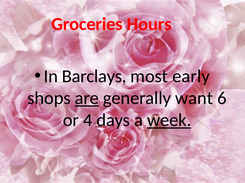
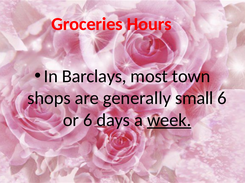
early: early -> town (191, 76)
are underline: present -> none (87, 99)
want: want -> small (194, 99)
or 4: 4 -> 6 (88, 121)
